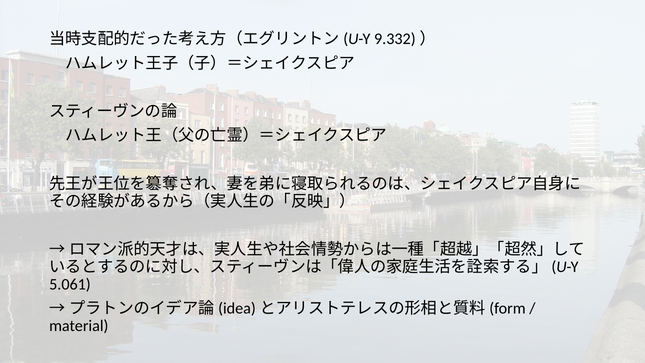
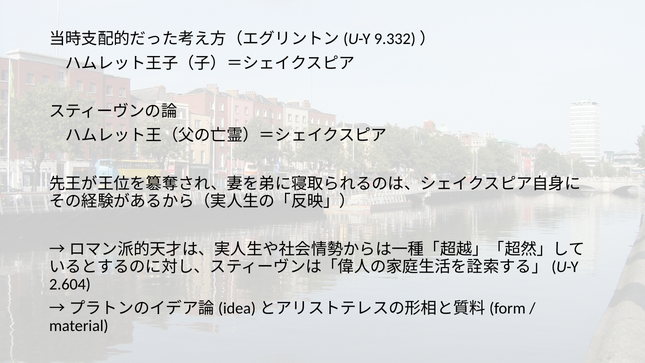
5.061: 5.061 -> 2.604 (70, 284)
